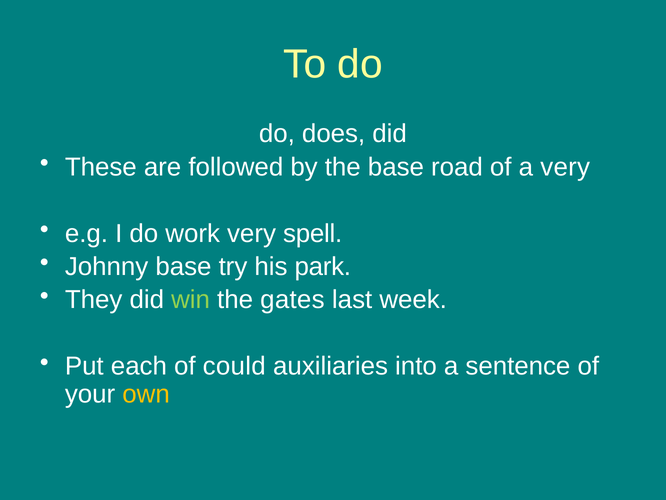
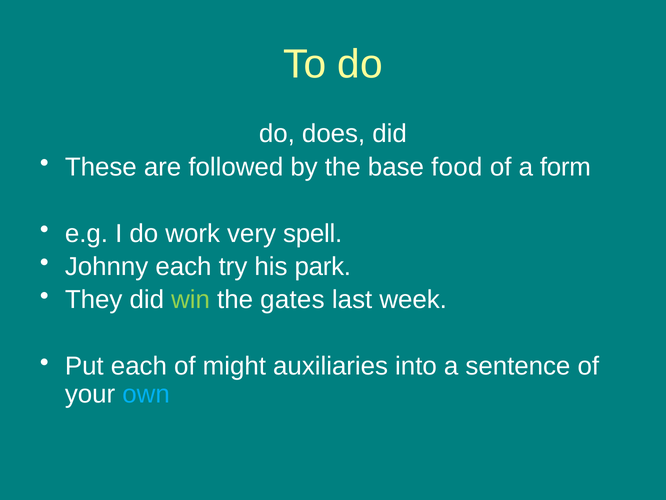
road: road -> food (457, 167)
a very: very -> form (565, 167)
Johnny base: base -> each (183, 266)
could: could -> might (234, 366)
own colour: yellow -> light blue (146, 394)
